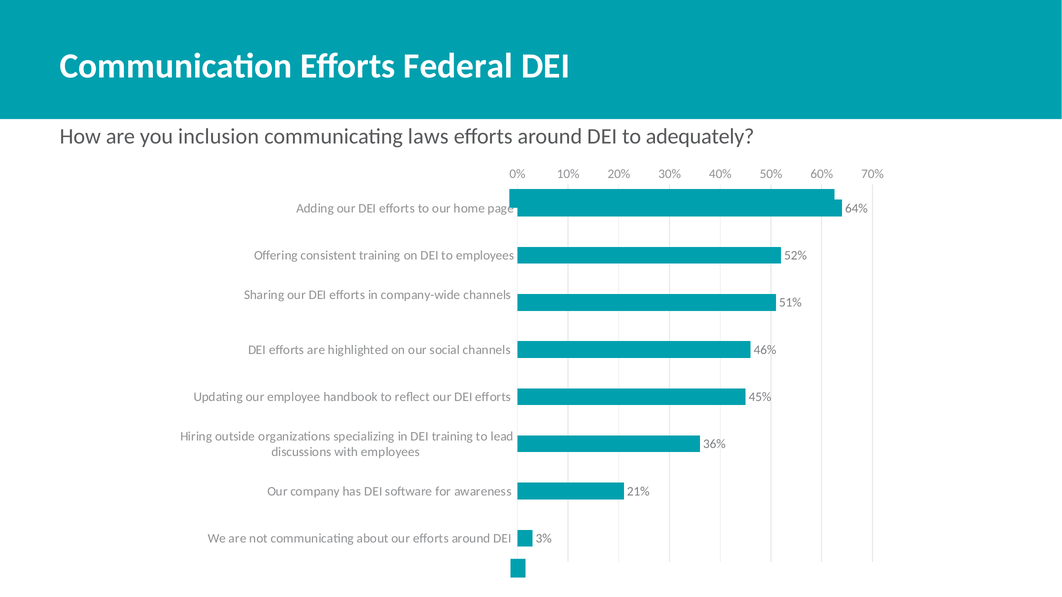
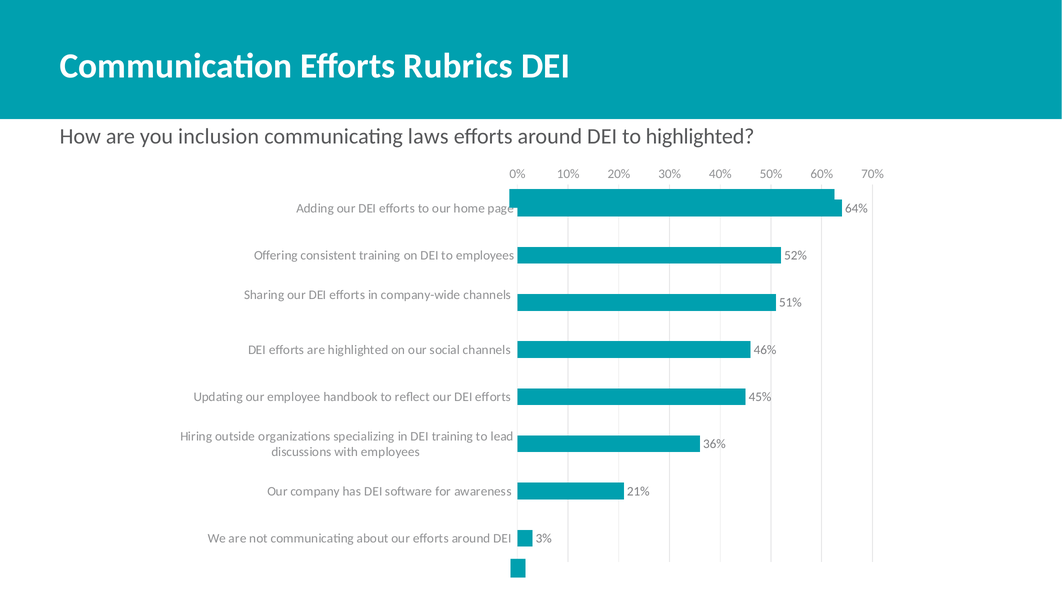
Federal: Federal -> Rubrics (458, 66)
to adequately: adequately -> highlighted (700, 136)
